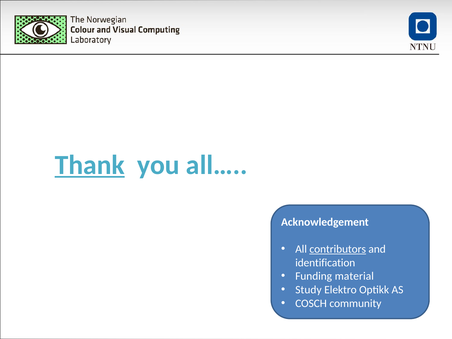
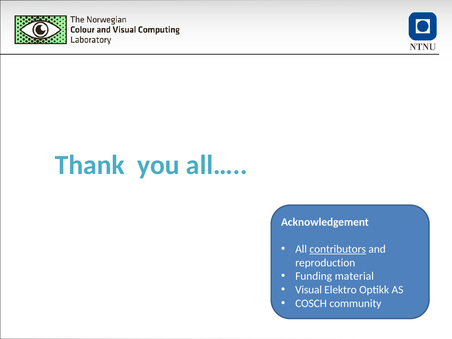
Thank underline: present -> none (90, 165)
identification: identification -> reproduction (325, 263)
Study: Study -> Visual (309, 290)
